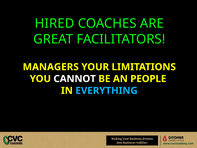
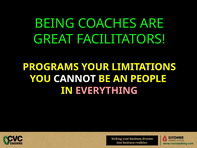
HIRED: HIRED -> BEING (55, 23)
MANAGERS: MANAGERS -> PROGRAMS (51, 67)
EVERYTHING colour: light blue -> pink (106, 90)
